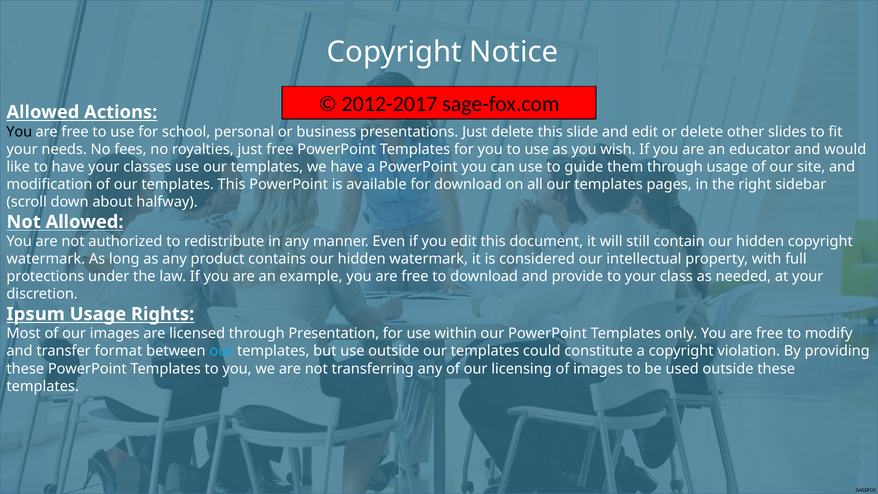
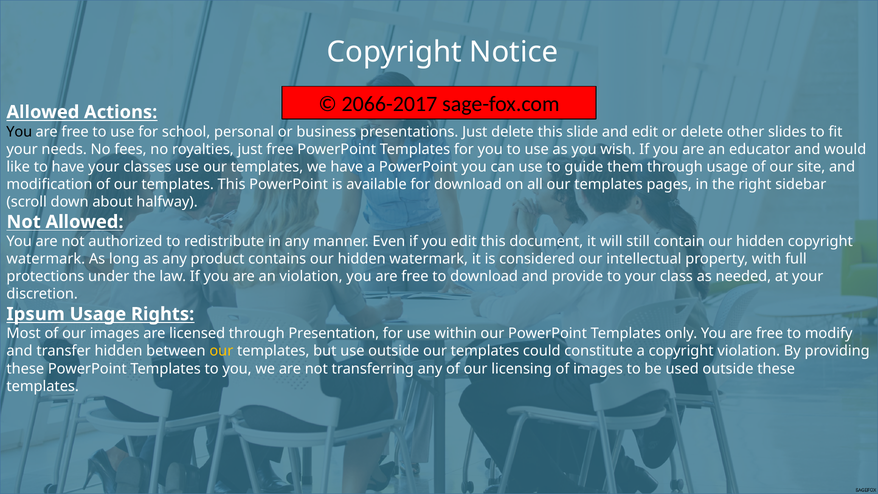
2012-2017: 2012-2017 -> 2066-2017 (389, 104)
an example: example -> violation (311, 276)
transfer format: format -> hidden (119, 351)
our colour: light blue -> yellow (221, 351)
